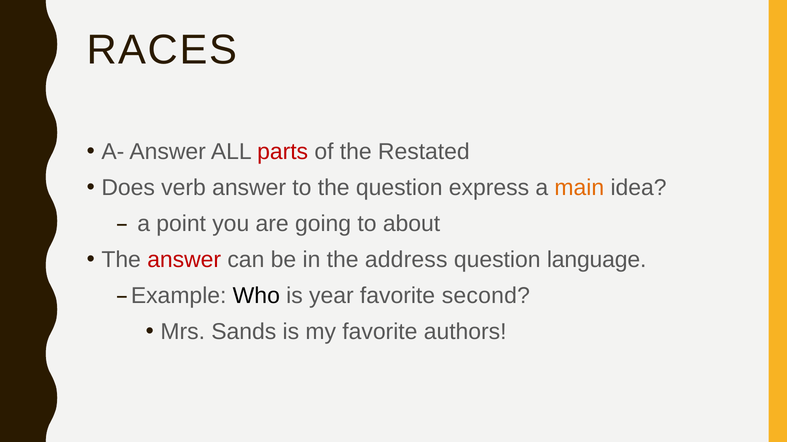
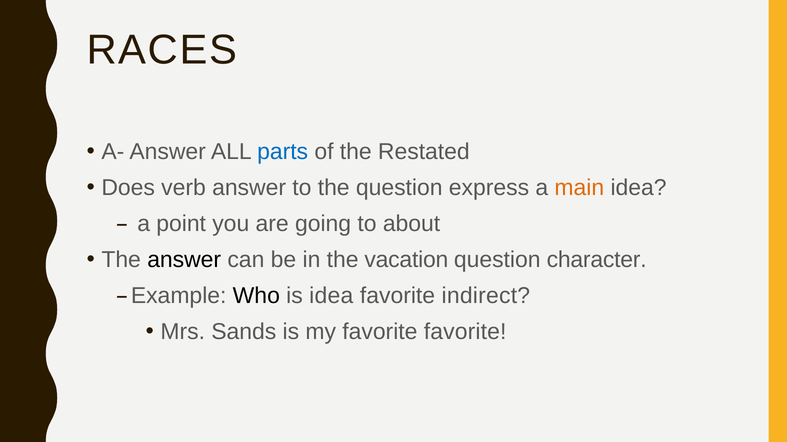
parts colour: red -> blue (283, 152)
answer colour: red -> black (184, 260)
address: address -> vacation (406, 260)
language: language -> character (597, 260)
is year: year -> idea (331, 296)
second: second -> indirect (486, 296)
favorite authors: authors -> favorite (465, 332)
